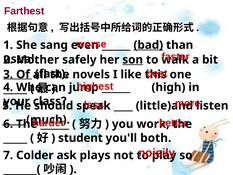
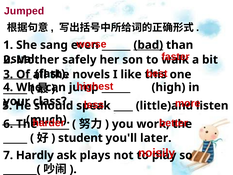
Farthest: Farthest -> Jumped (24, 11)
son underline: present -> none (133, 60)
both: both -> later (156, 138)
Colder: Colder -> Hardly (35, 155)
